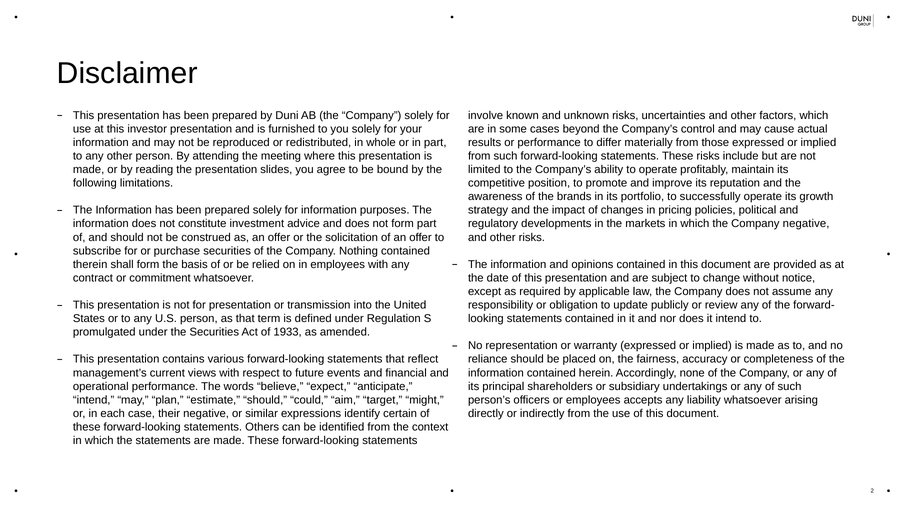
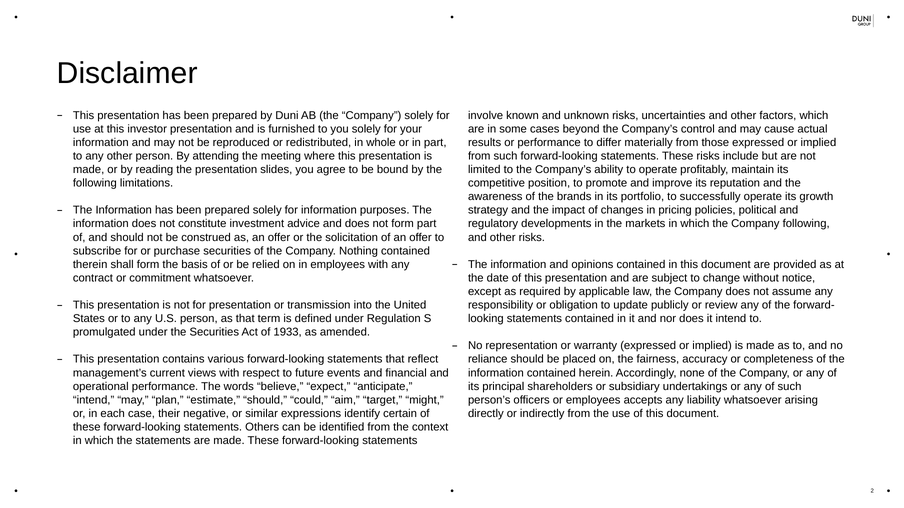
Company negative: negative -> following (806, 224)
